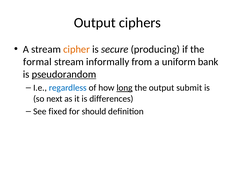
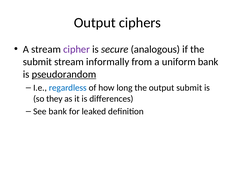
cipher colour: orange -> purple (77, 49)
producing: producing -> analogous (155, 49)
formal: formal -> submit (37, 62)
long underline: present -> none (125, 88)
next: next -> they (54, 99)
See fixed: fixed -> bank (58, 112)
should: should -> leaked (94, 112)
